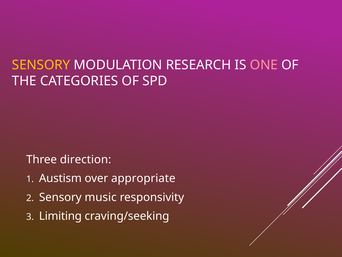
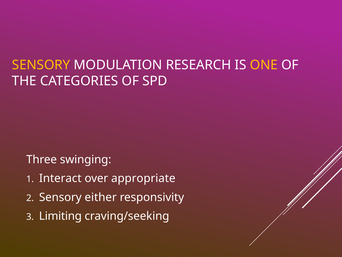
ONE colour: pink -> yellow (264, 65)
direction: direction -> swinging (86, 159)
Austism: Austism -> Interact (60, 178)
music: music -> either (101, 197)
